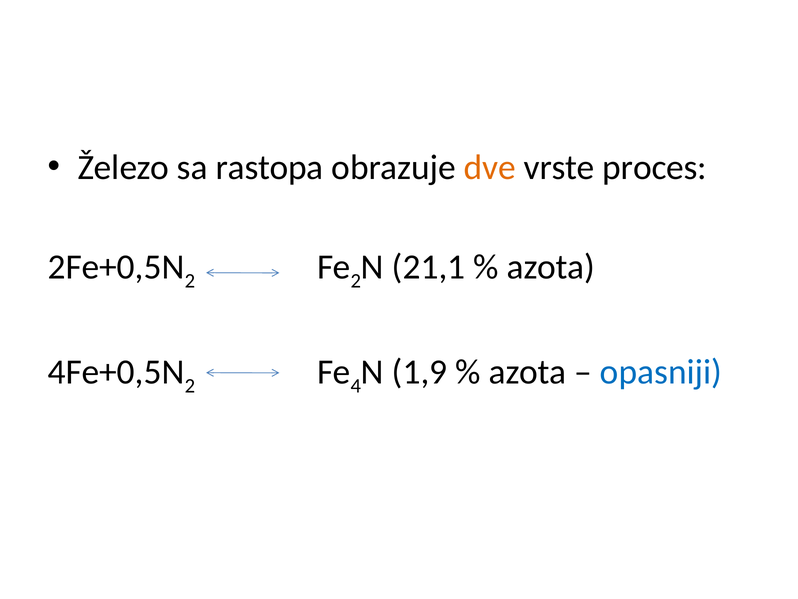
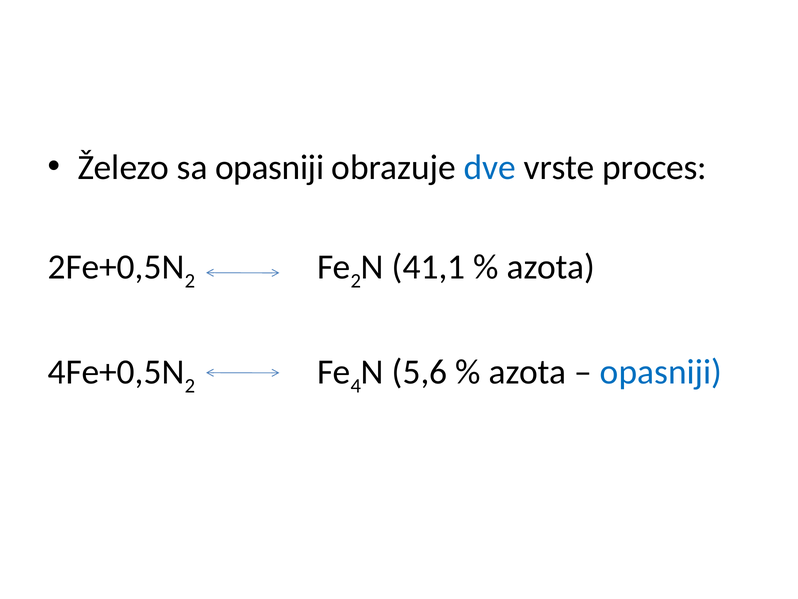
sa rastopa: rastopa -> opasniji (270, 167)
dve colour: orange -> blue (490, 167)
21,1: 21,1 -> 41,1 (429, 267)
1,9: 1,9 -> 5,6 (420, 372)
